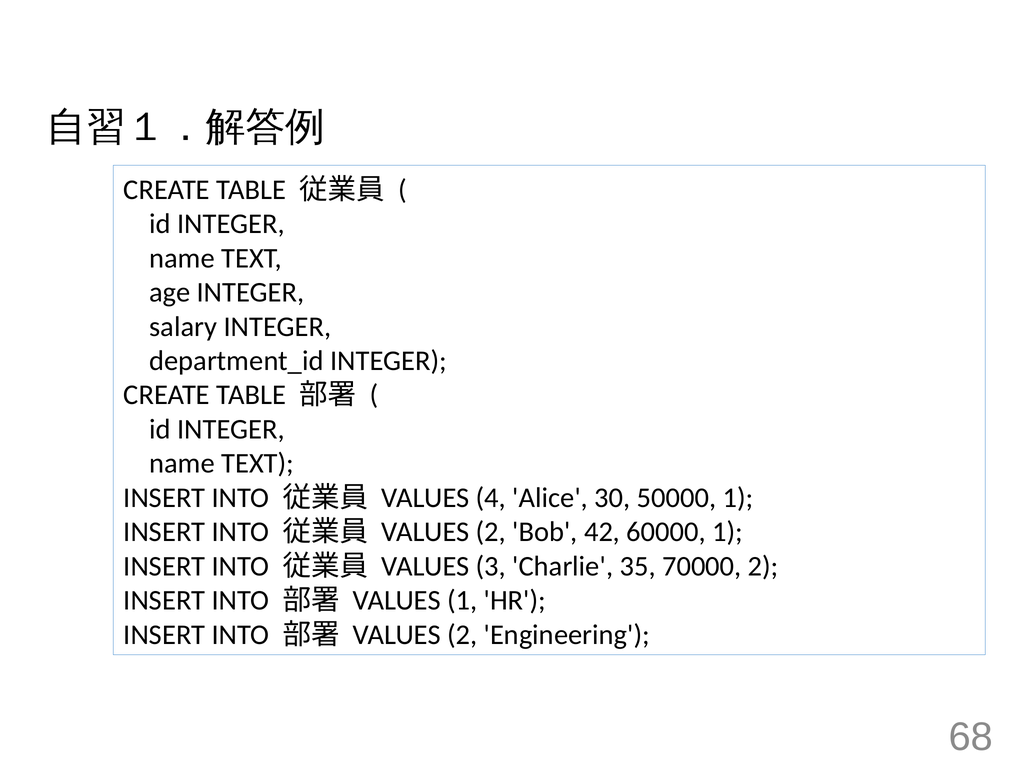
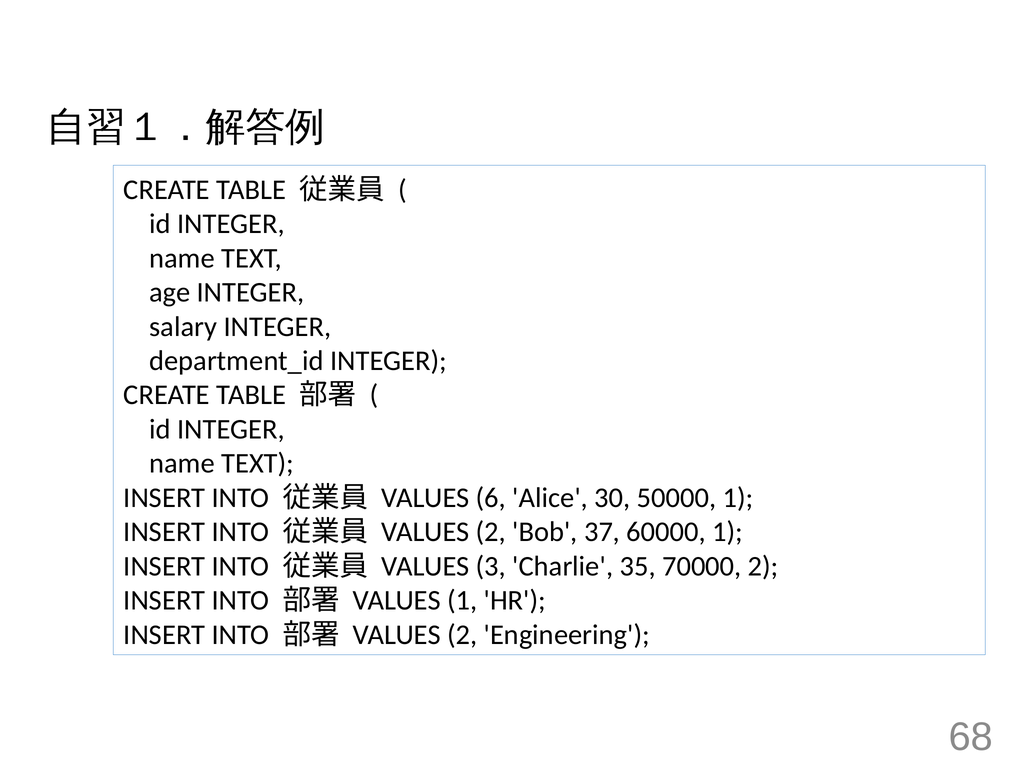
4: 4 -> 6 (491, 497)
42: 42 -> 37 (602, 532)
